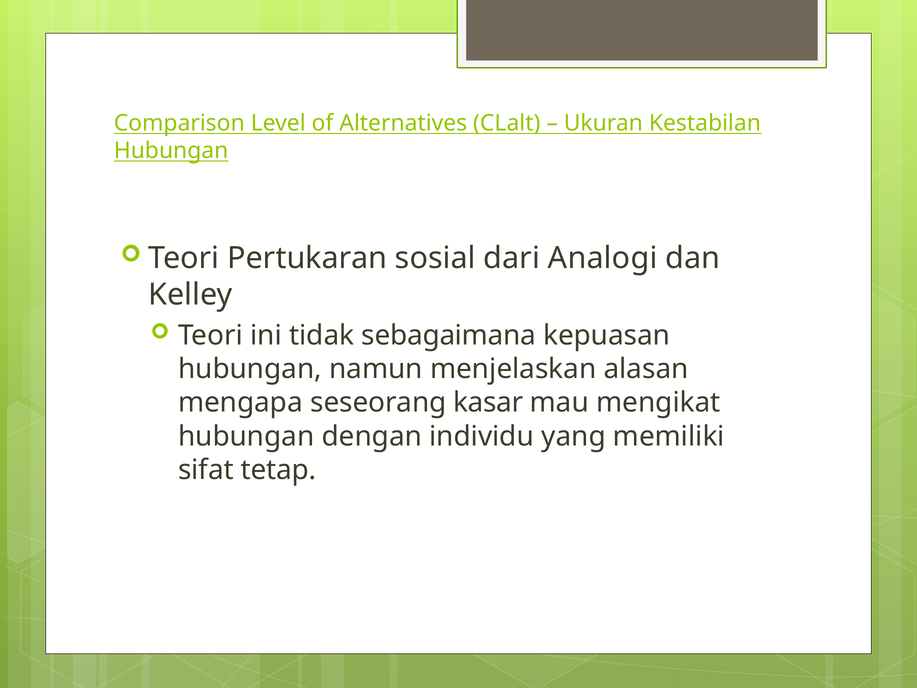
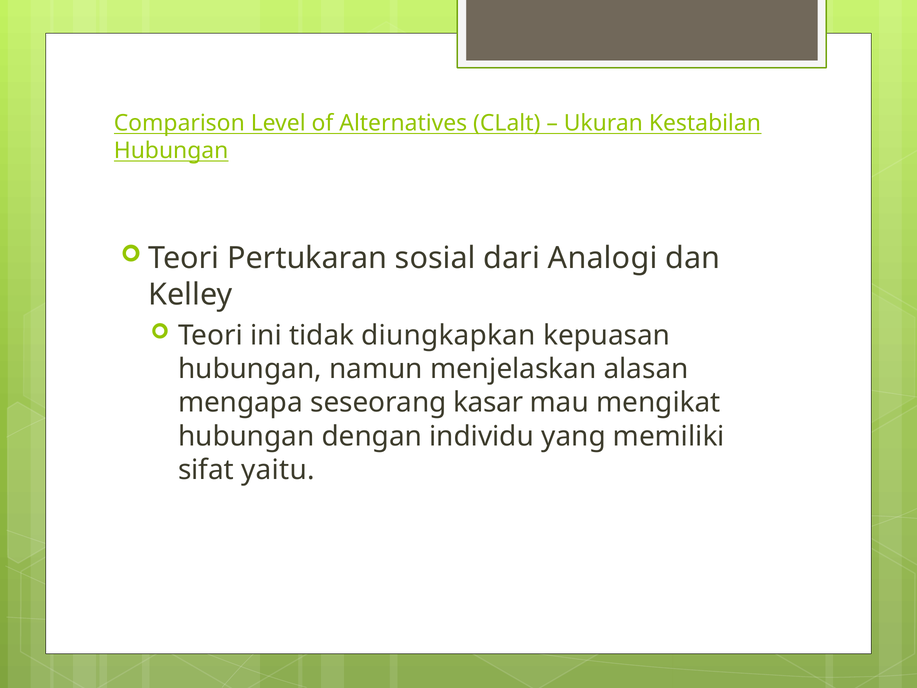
sebagaimana: sebagaimana -> diungkapkan (449, 335)
tetap: tetap -> yaitu (278, 470)
